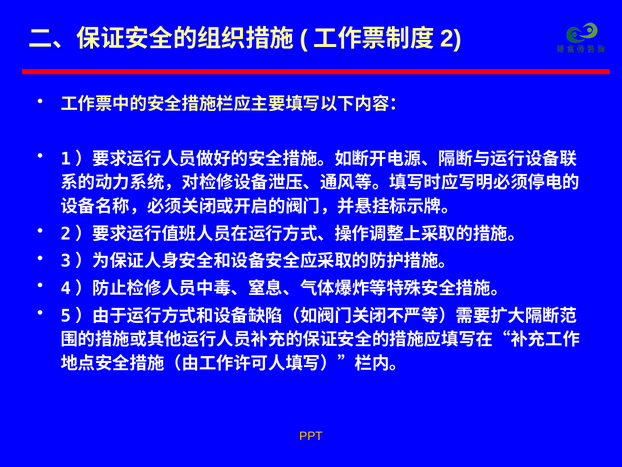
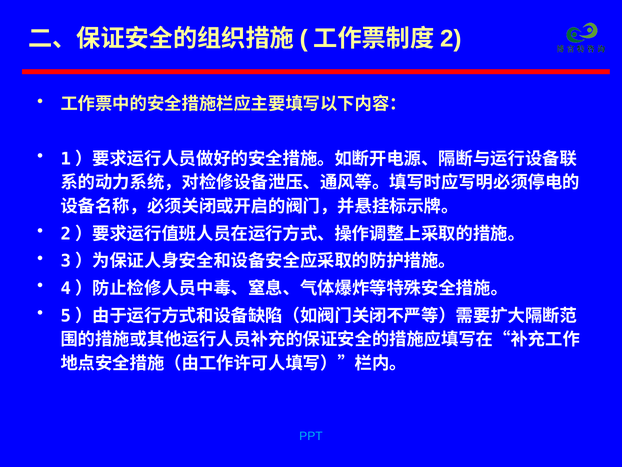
PPT colour: yellow -> light blue (311, 436)
